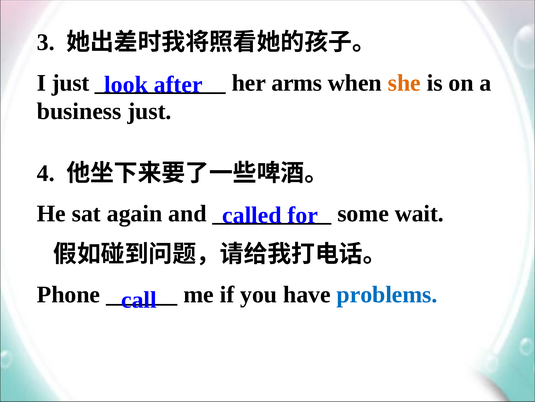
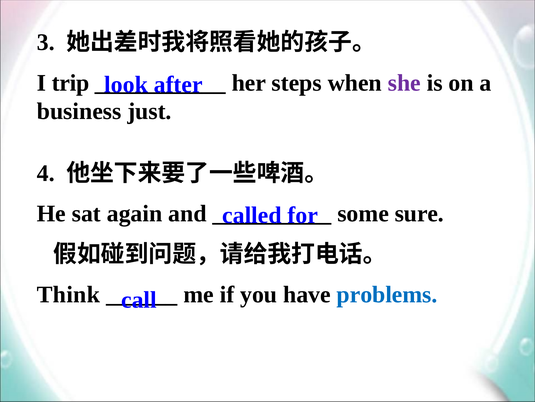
I just: just -> trip (71, 83)
arms: arms -> steps (297, 83)
she colour: orange -> purple (404, 83)
wait: wait -> sure (419, 213)
Phone: Phone -> Think (68, 294)
